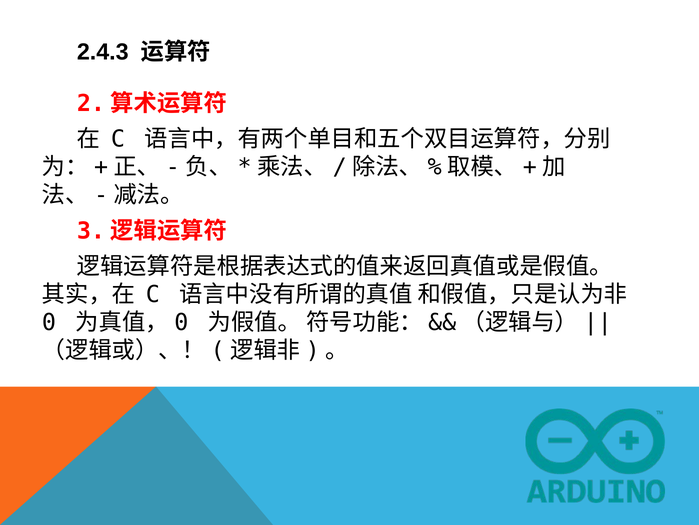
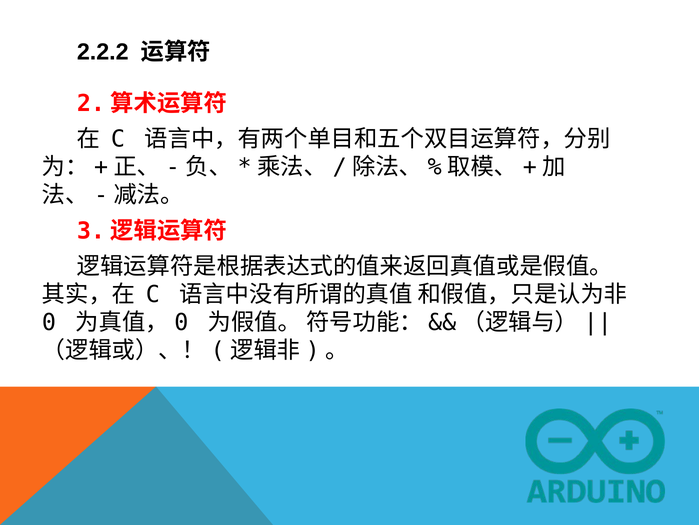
2.4.3: 2.4.3 -> 2.2.2 (103, 52)
